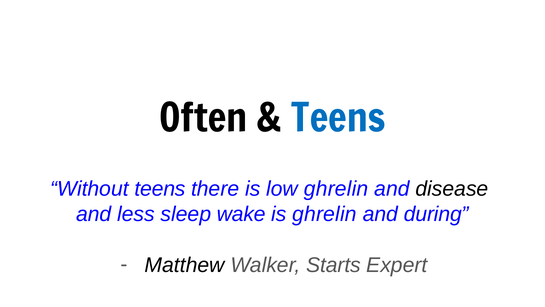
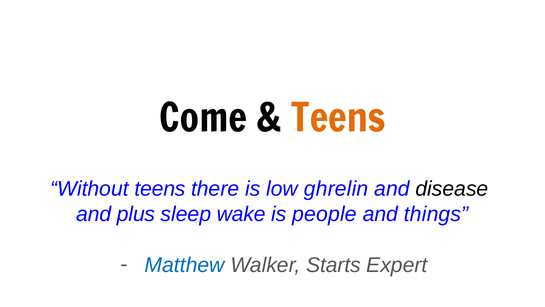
Often: Often -> Come (203, 118)
Teens colour: blue -> orange (338, 118)
less: less -> plus (136, 214)
is ghrelin: ghrelin -> people (324, 214)
during: during -> things (436, 214)
Matthew colour: black -> blue (185, 265)
